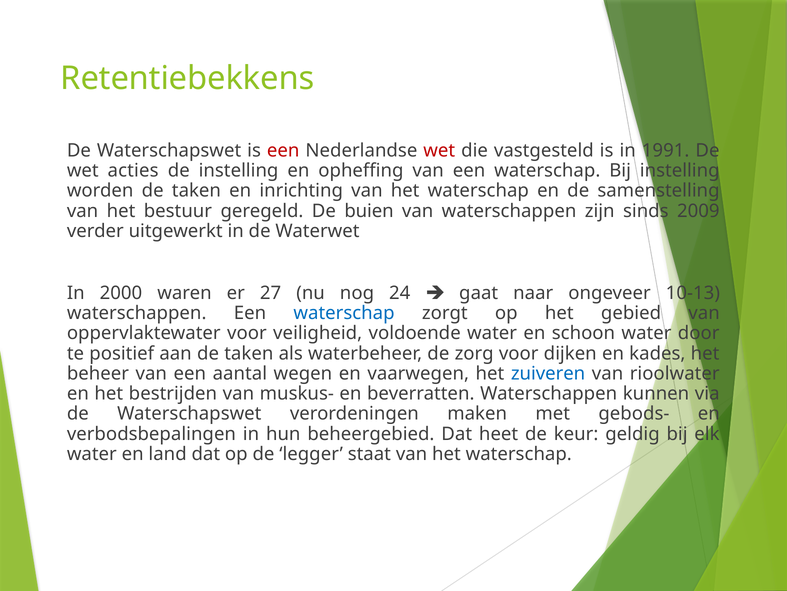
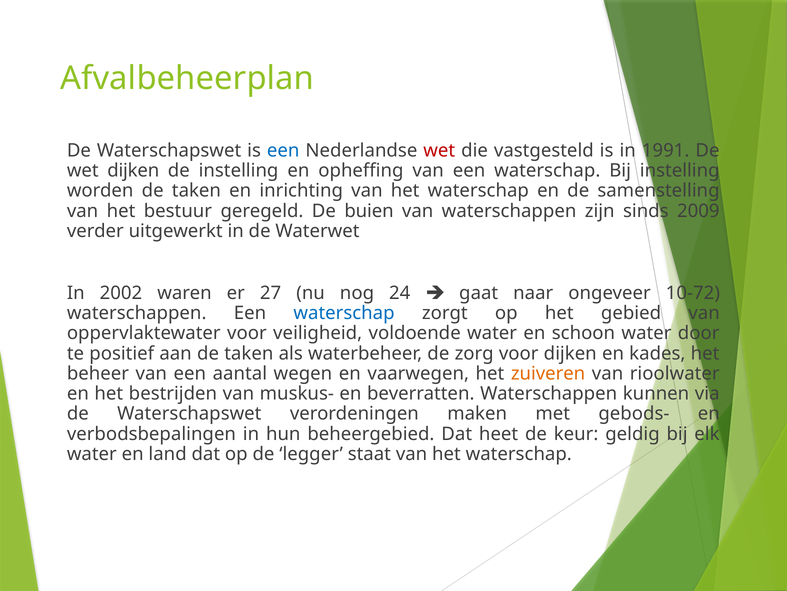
Retentiebekkens: Retentiebekkens -> Afvalbeheerplan (187, 78)
een colour: red -> blue (283, 150)
wet acties: acties -> dijken (133, 171)
2000: 2000 -> 2002 (121, 293)
10-13: 10-13 -> 10-72 (693, 293)
zuiveren colour: blue -> orange (548, 373)
